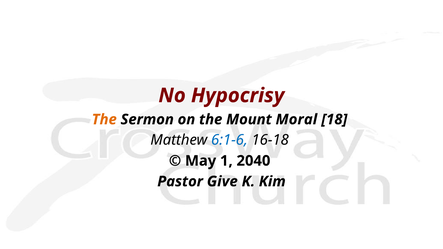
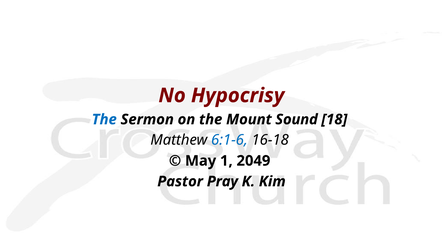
The colour: orange -> blue (104, 120)
Moral: Moral -> Sound (297, 120)
2040: 2040 -> 2049 (253, 161)
Give: Give -> Pray (222, 182)
